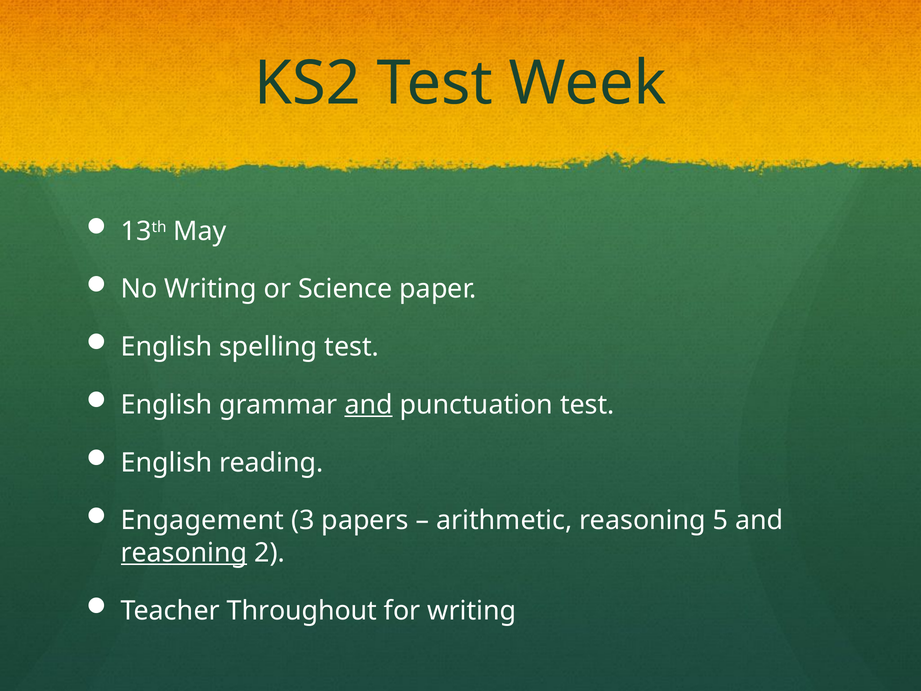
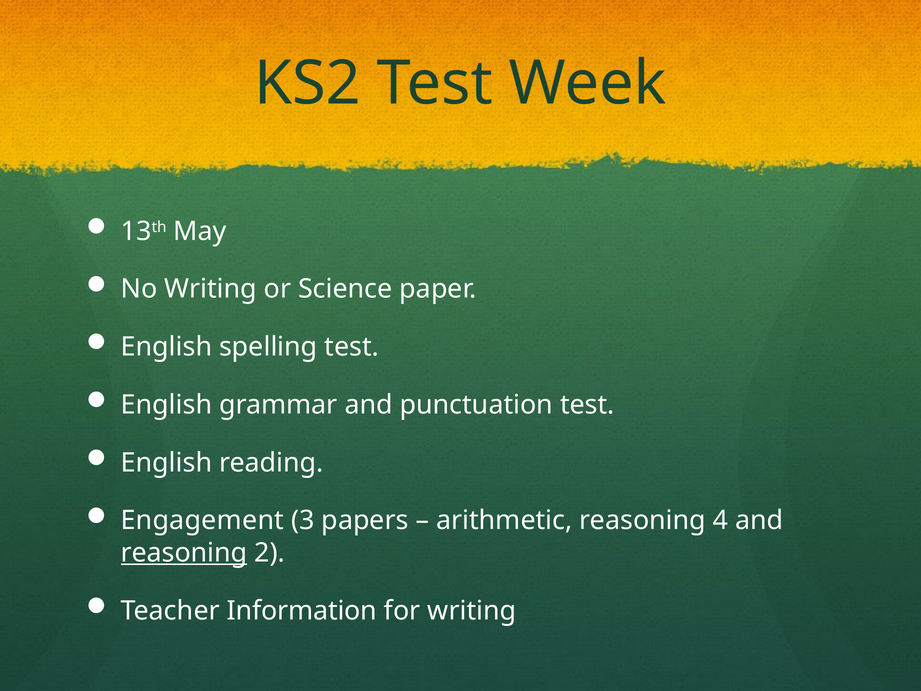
and underline: present -> none (369, 405)
5: 5 -> 4 (721, 520)
Throughout: Throughout -> Information (302, 610)
